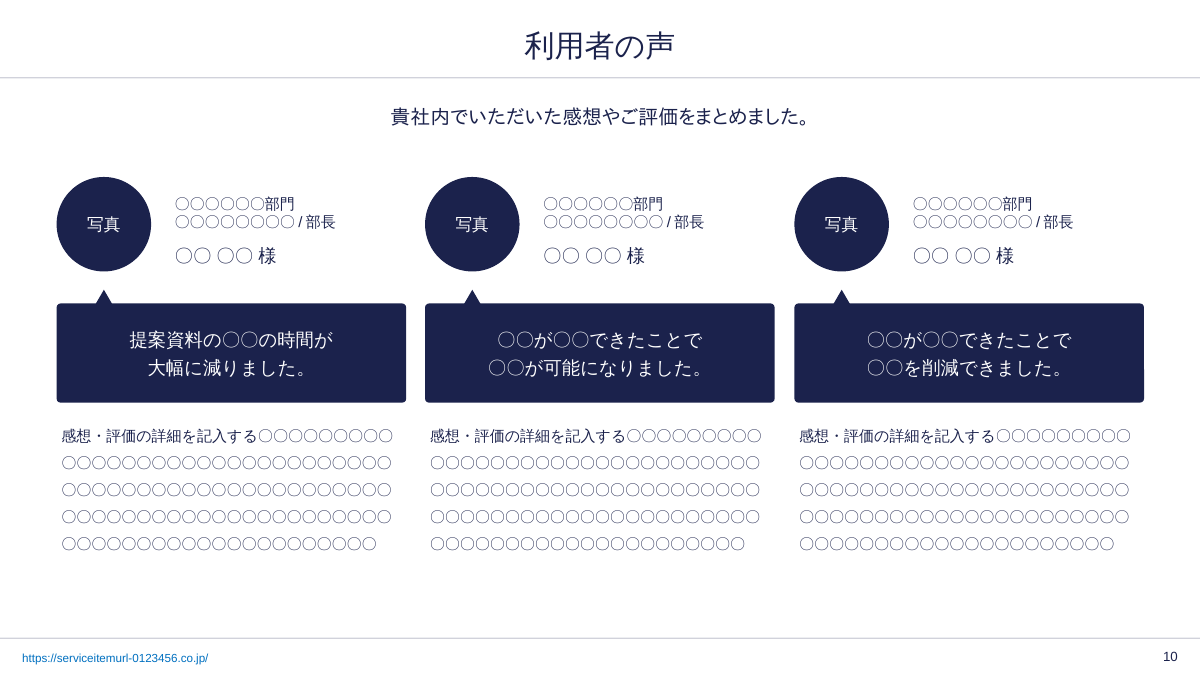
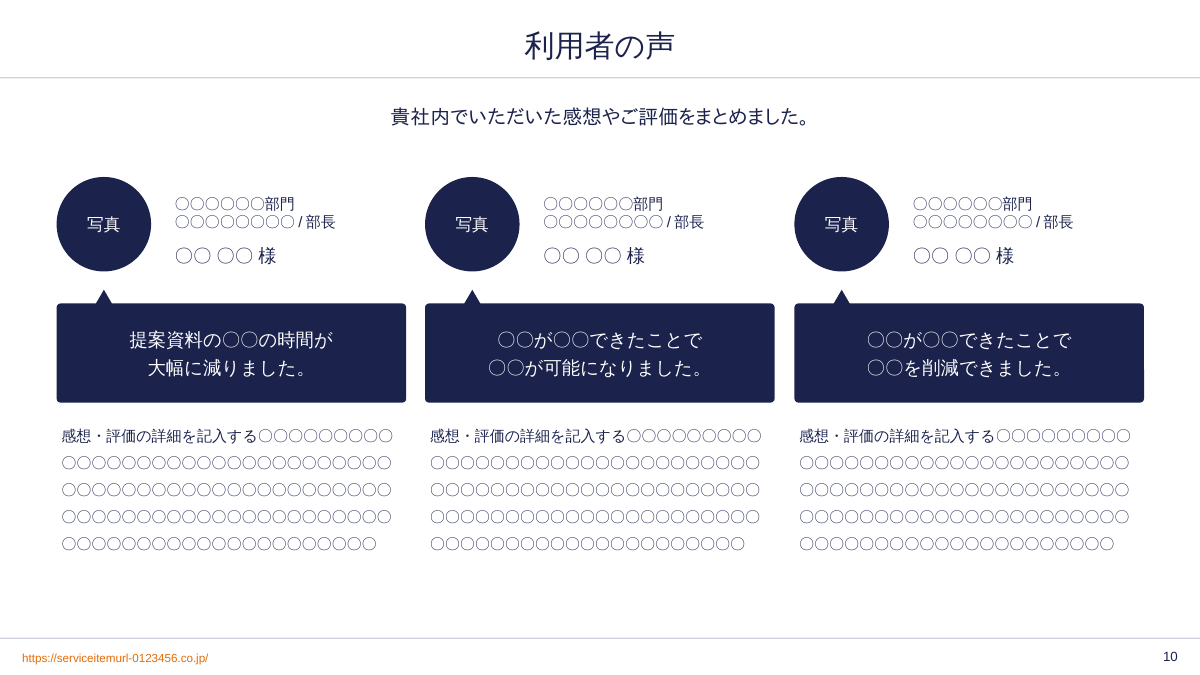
https://serviceitemurl-0123456.co.jp/ colour: blue -> orange (115, 659)
